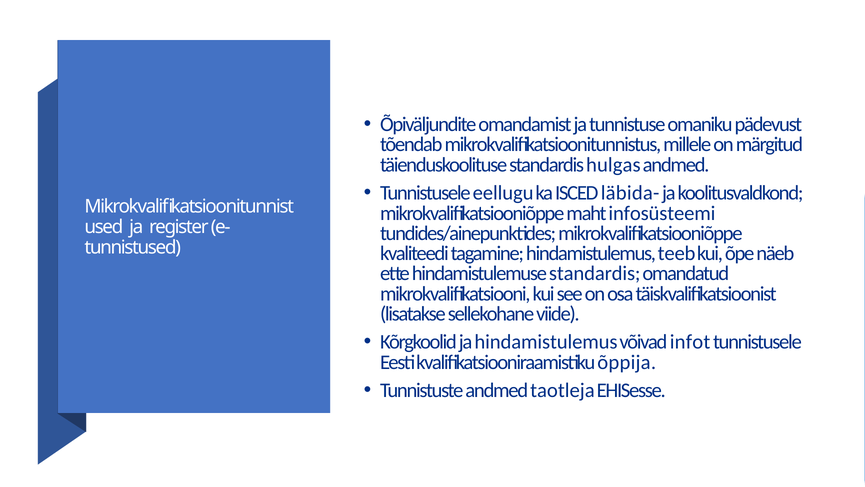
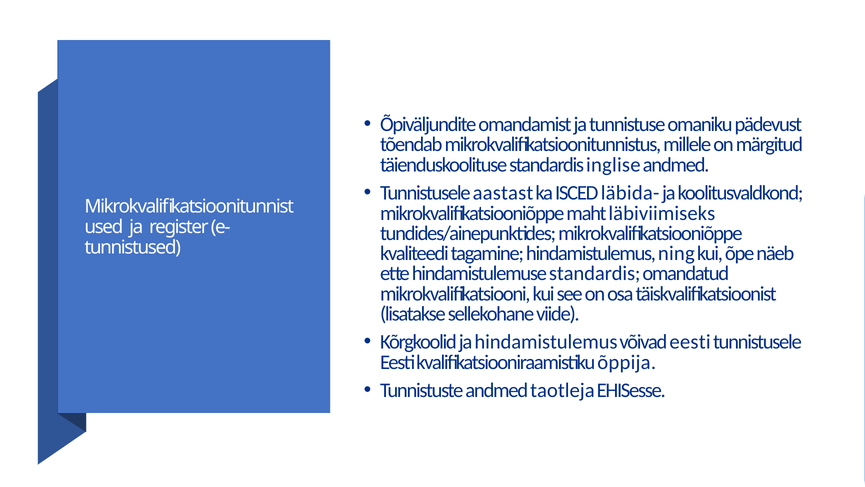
hulgas: hulgas -> inglise (613, 165)
eellugu: eellugu -> aastast (503, 193)
infosüsteemi: infosüsteemi -> läbiviimiseks (662, 213)
teeb: teeb -> ning (676, 253)
võivad infot: infot -> eesti (690, 342)
